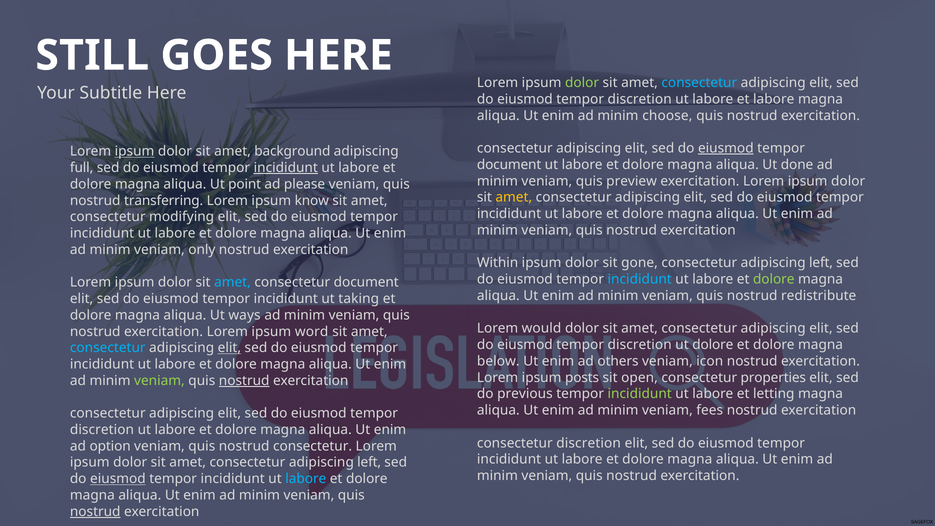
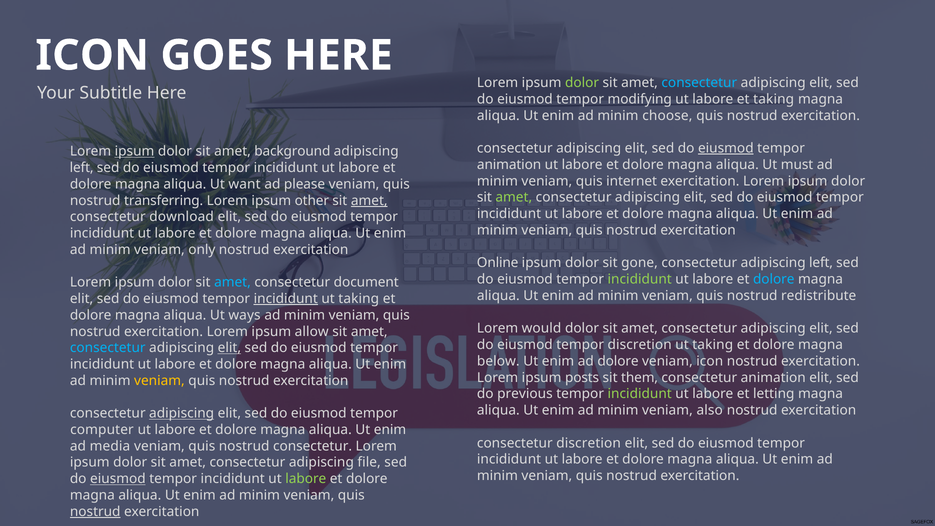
STILL: STILL -> ICON (92, 55)
discretion: discretion -> modifying (640, 99)
et labore: labore -> taking (774, 99)
document: document -> animation (509, 165)
done: done -> must (797, 165)
full: full -> left (82, 168)
incididunt underline: present -> none (286, 168)
preview: preview -> internet (632, 181)
point: point -> want (245, 184)
amet colour: yellow -> light green (514, 197)
know: know -> other (312, 200)
amet underline: none -> present (369, 200)
modifying: modifying -> download (182, 217)
Within: Within -> Online (498, 263)
incididunt colour: light blue -> light green (640, 279)
dolore colour: light green -> light blue (774, 279)
incididunt underline: none -> present (286, 299)
word: word -> allow (312, 331)
dolore: dolore -> taking (713, 345)
ad others: others -> dolore (618, 361)
open: open -> them (640, 377)
consectetur properties: properties -> animation (773, 377)
veniam colour: light green -> yellow (159, 381)
nostrud underline: present -> none (244, 381)
fees: fees -> also (710, 410)
adipiscing underline: none -> present (182, 413)
discretion: discretion -> computer (102, 430)
option: option -> media (110, 446)
amet consectetur adipiscing left: left -> file (369, 462)
labore colour: light blue -> light green (306, 479)
